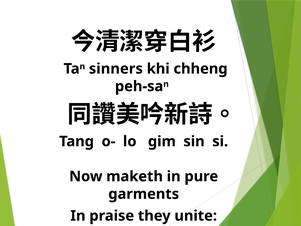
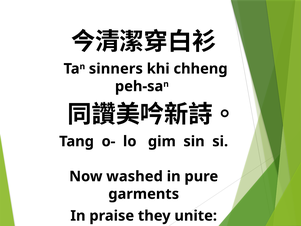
maketh: maketh -> washed (135, 176)
